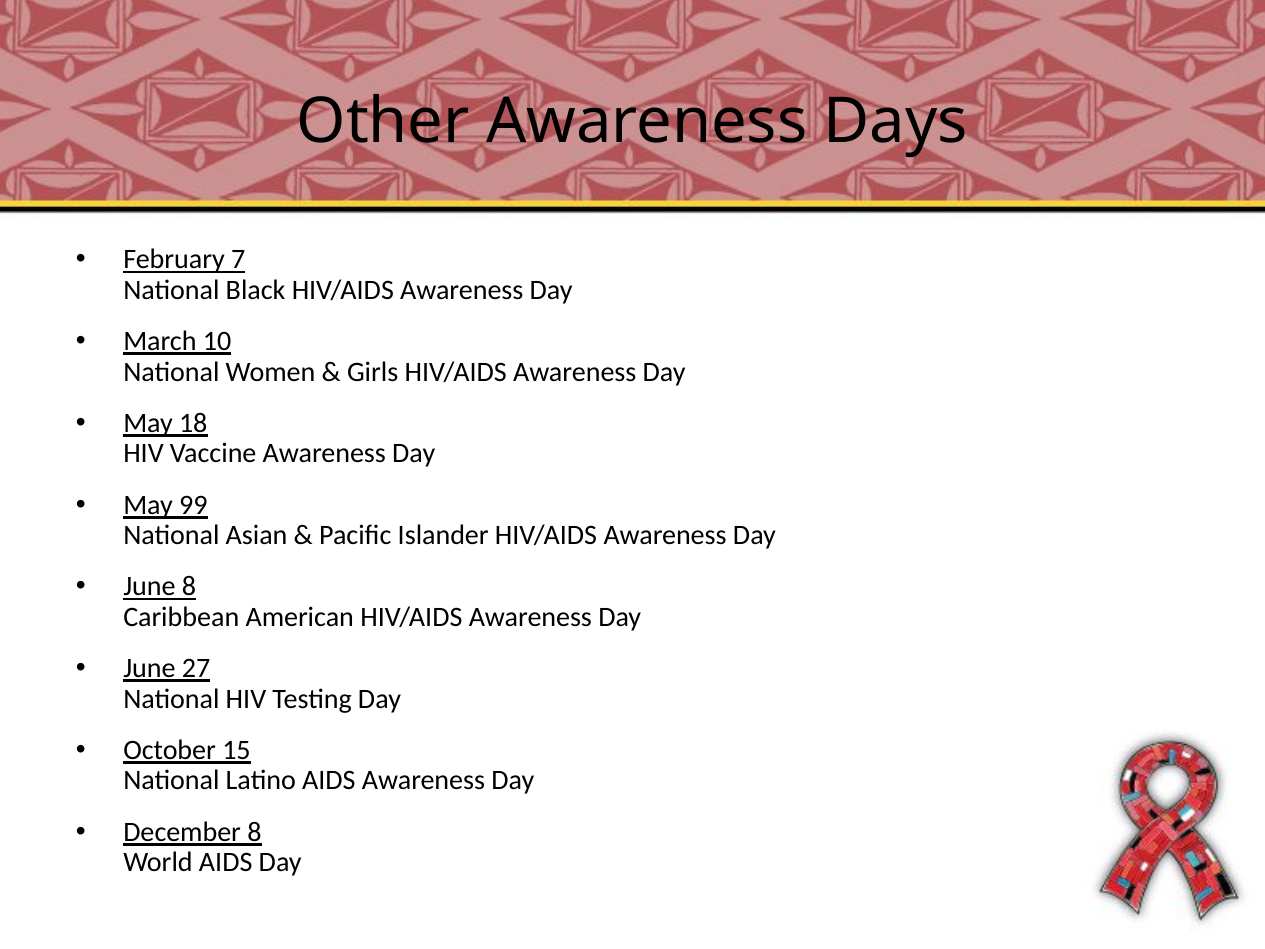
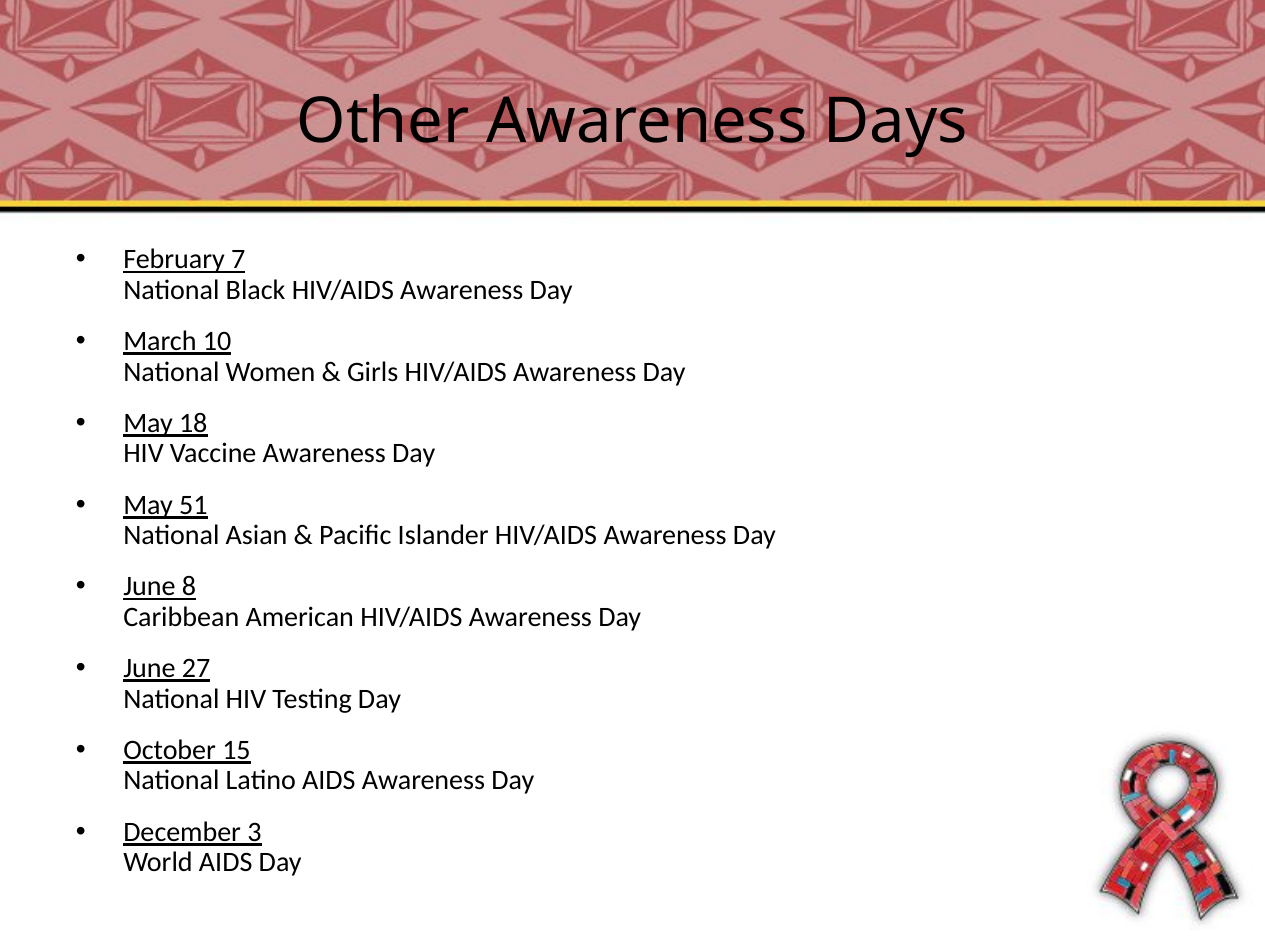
99: 99 -> 51 (193, 505)
December 8: 8 -> 3 (254, 832)
